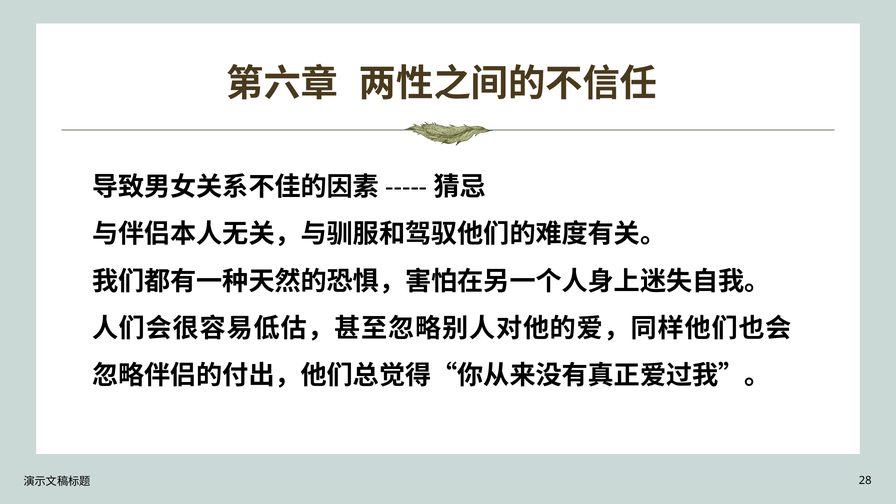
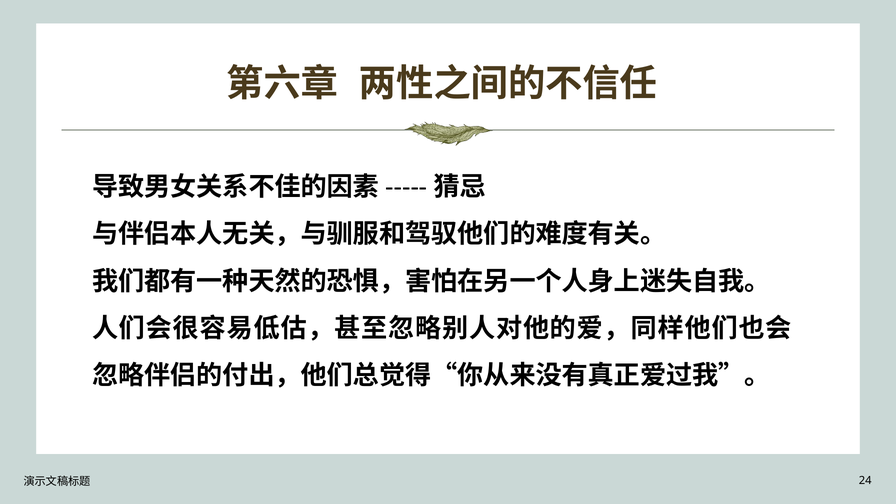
28: 28 -> 24 (865, 480)
